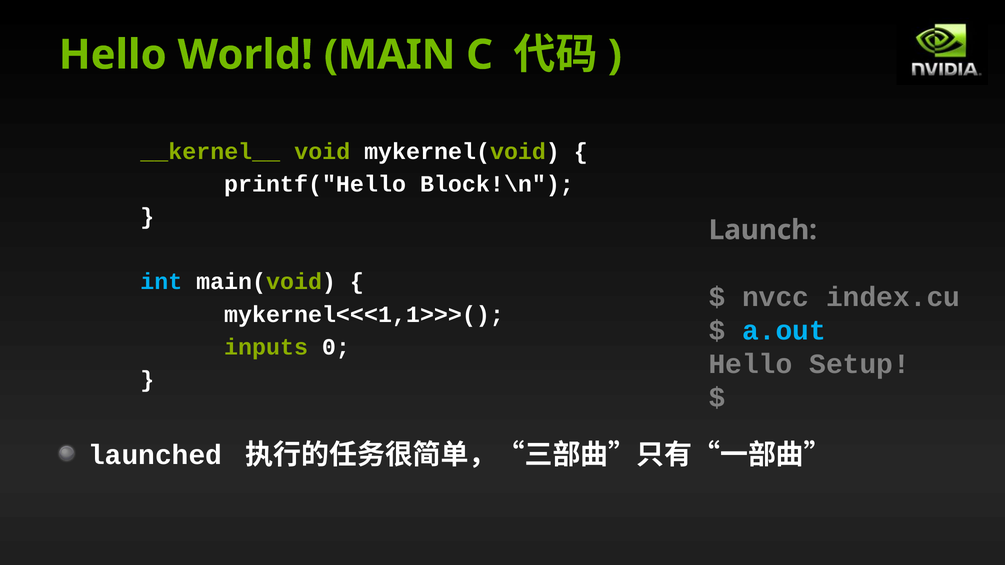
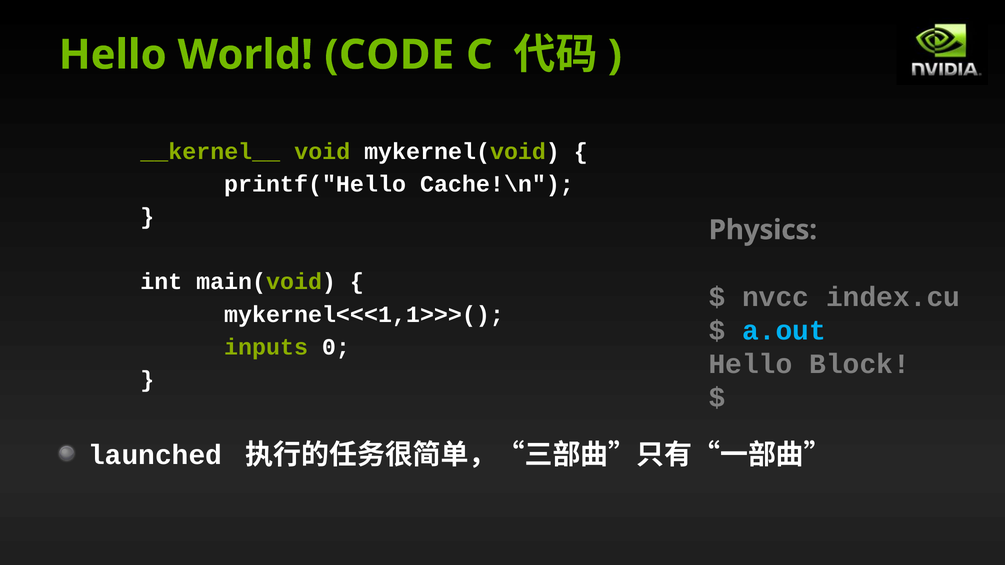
MAIN: MAIN -> CODE (389, 55)
Block!\n: Block!\n -> Cache!\n (497, 184)
Launch: Launch -> Physics (763, 230)
int colour: light blue -> white (161, 282)
Setup: Setup -> Block (860, 364)
